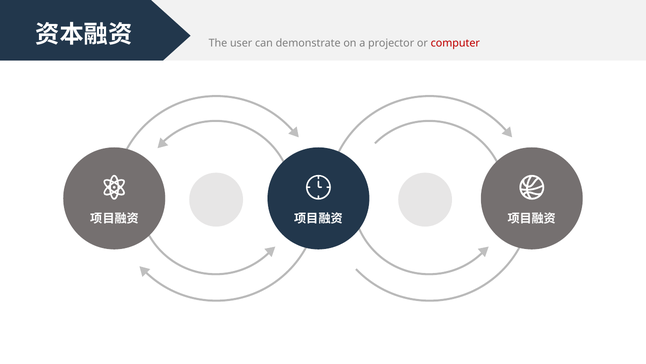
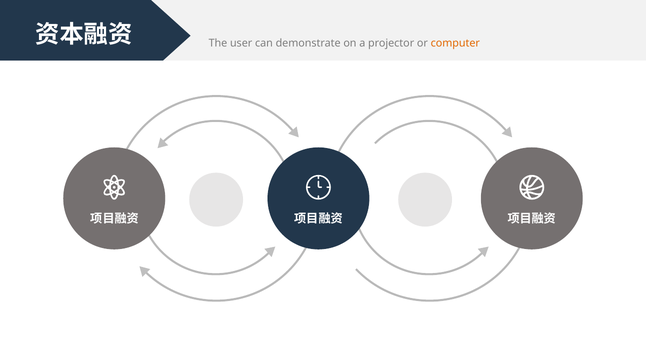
computer colour: red -> orange (455, 43)
